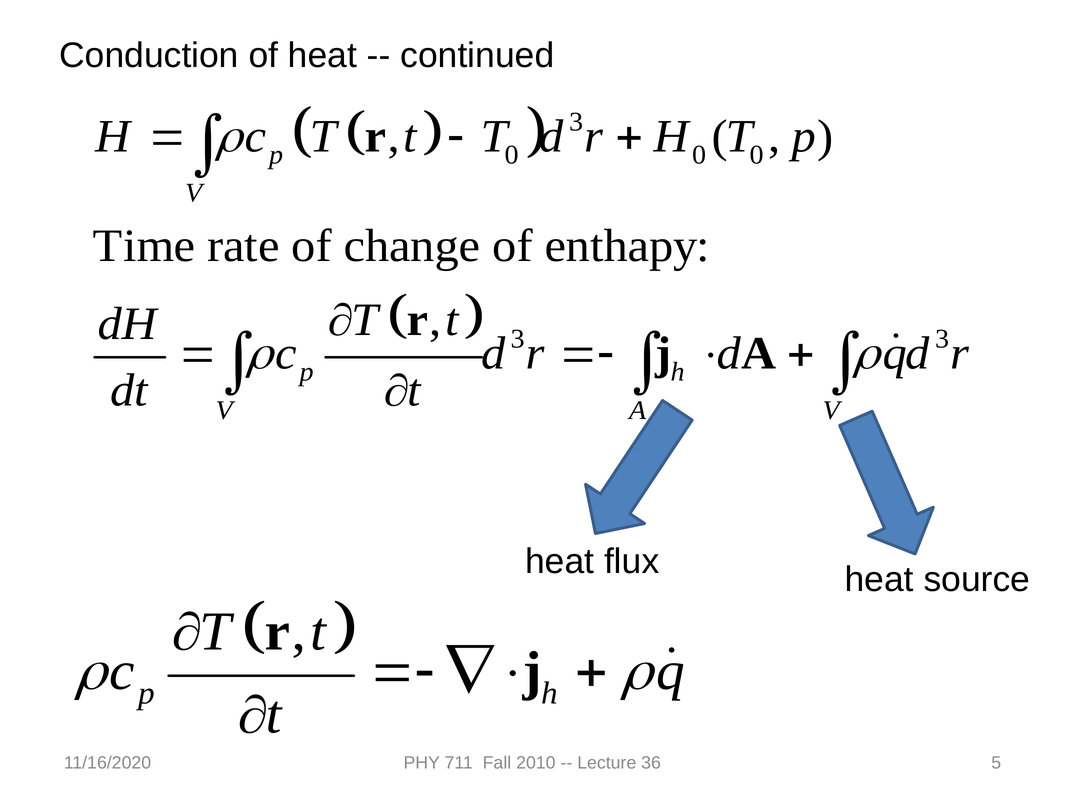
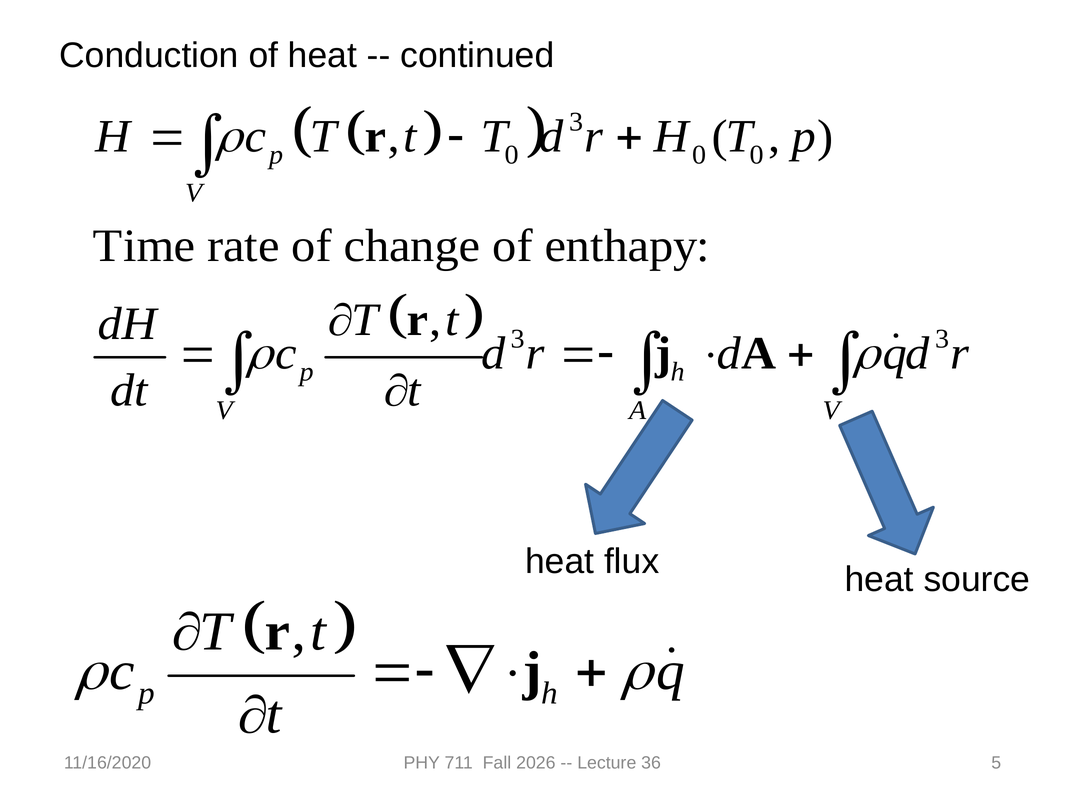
2010: 2010 -> 2026 (536, 763)
